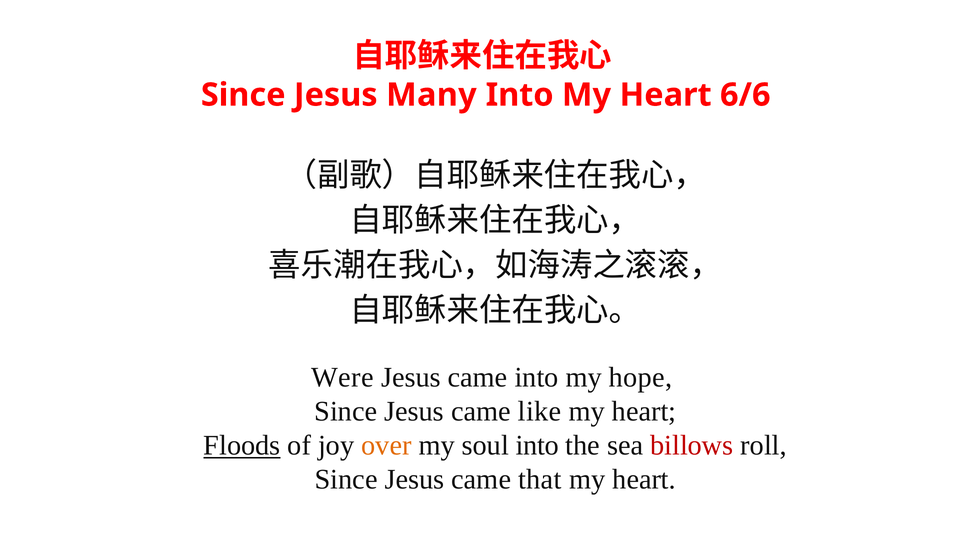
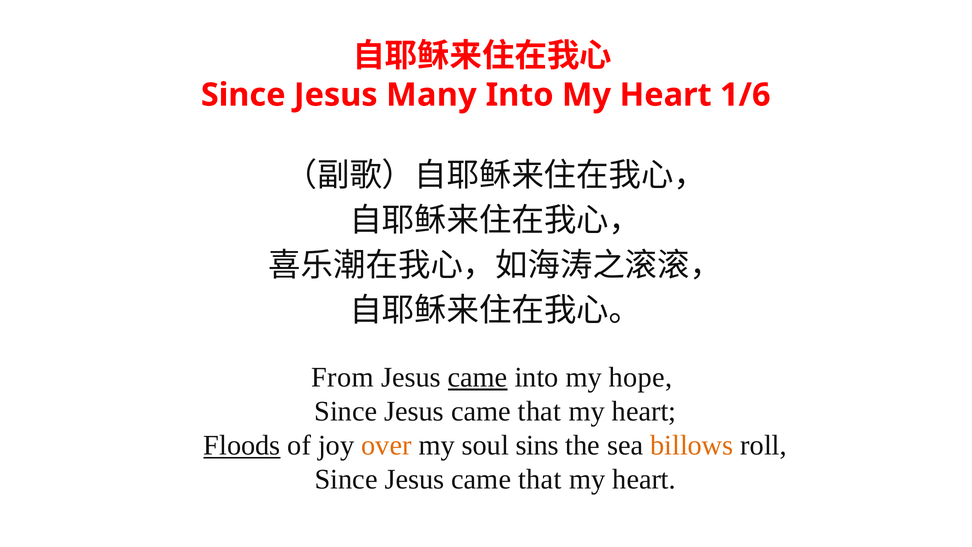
6/6: 6/6 -> 1/6 (745, 95)
Were: Were -> From (342, 377)
came underline: none -> present (478, 377)
like: like -> that (540, 411)
soul into: into -> sins (537, 445)
billows colour: red -> orange (692, 445)
